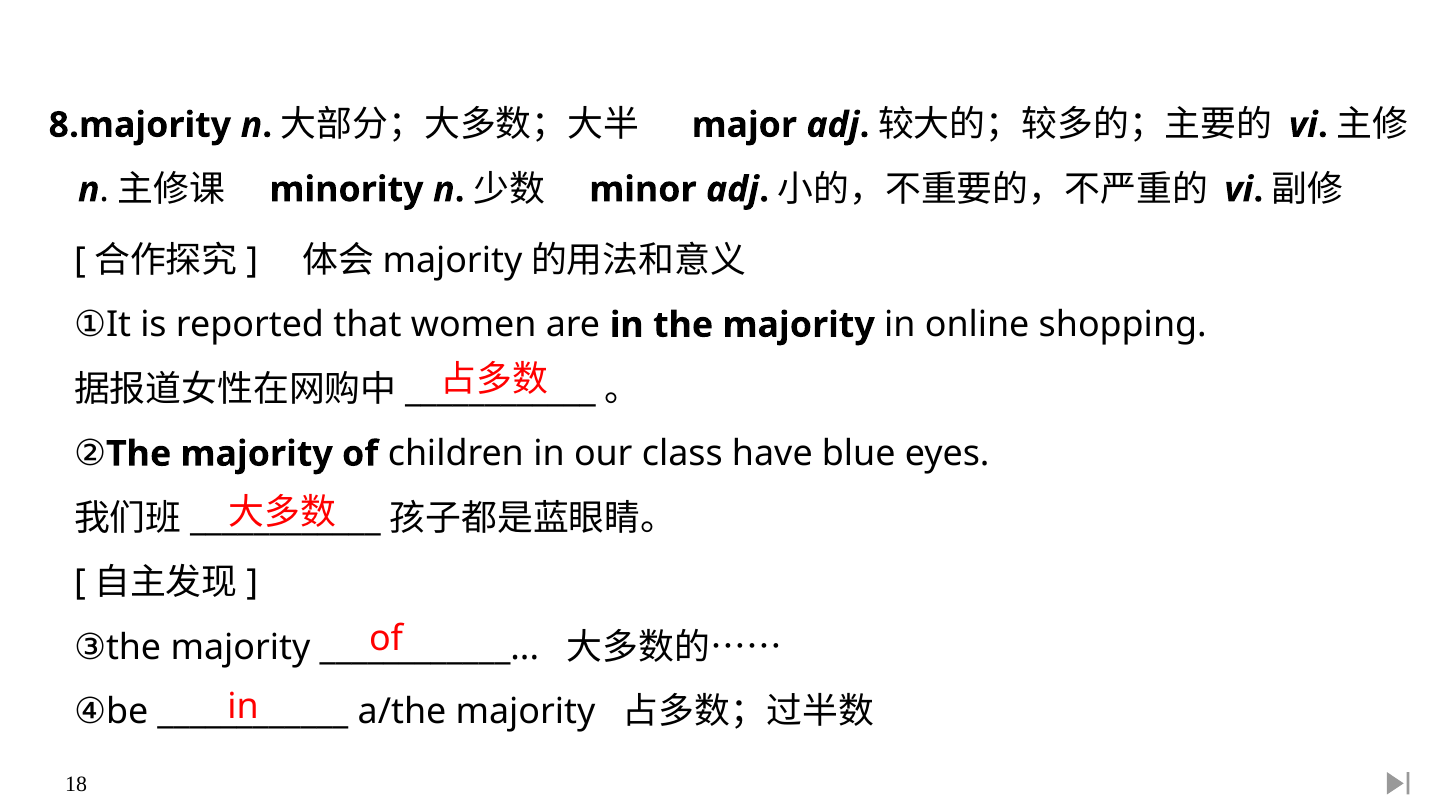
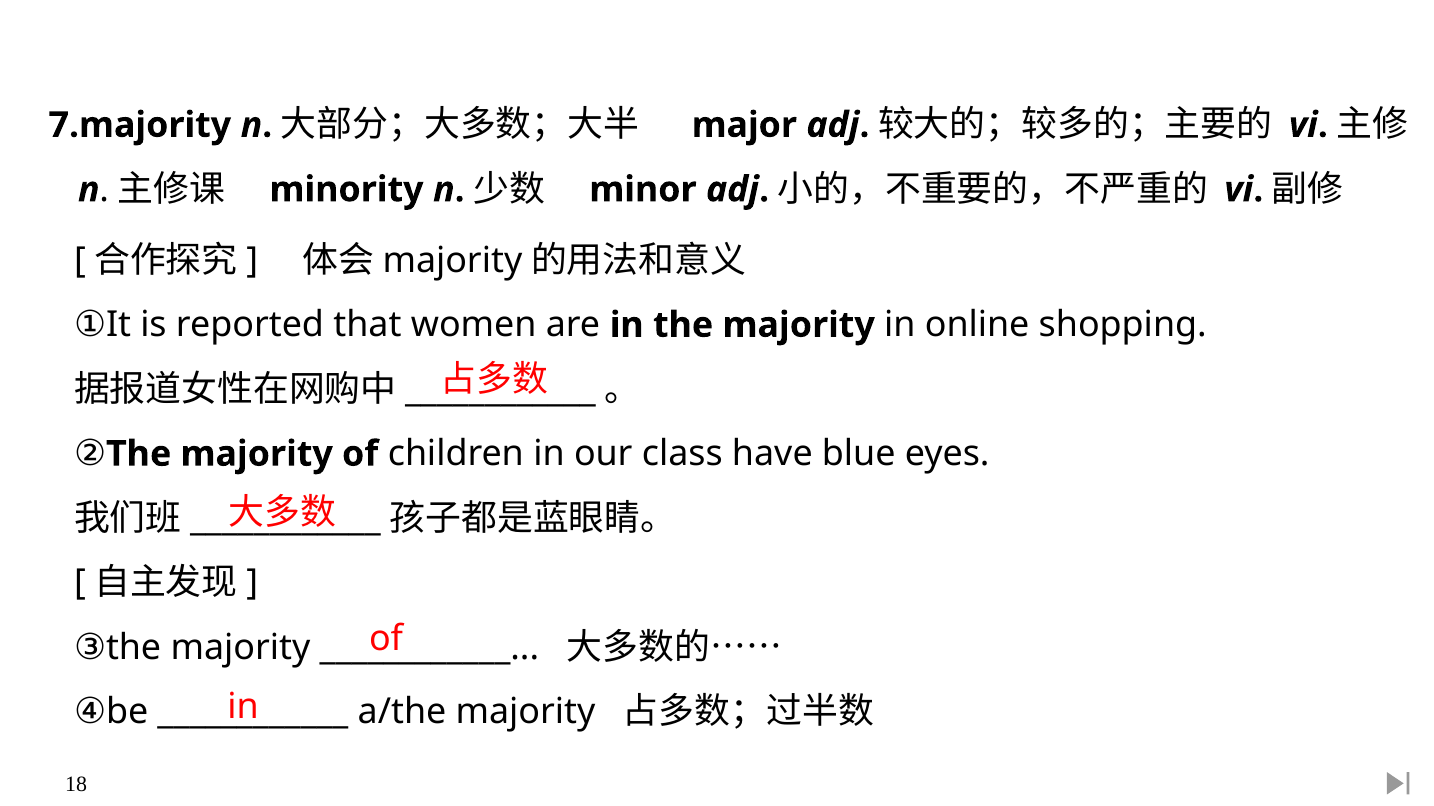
8.majority: 8.majority -> 7.majority (140, 125)
